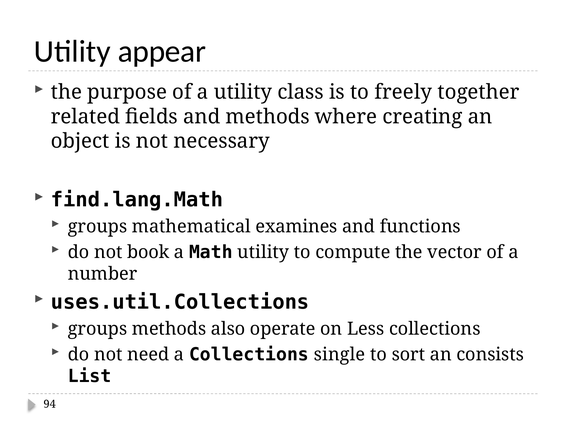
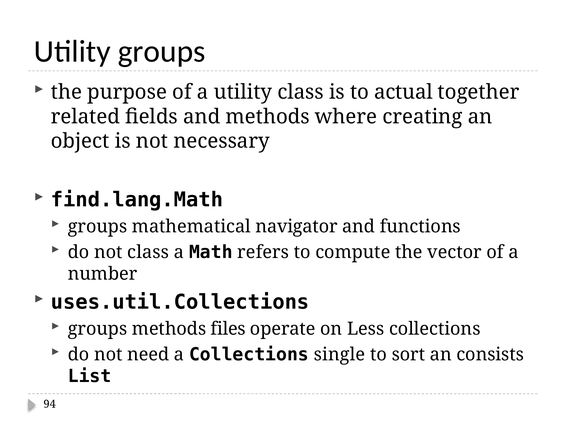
Utility appear: appear -> groups (162, 51)
freely: freely -> actual (403, 92)
examines: examines -> navigator (297, 226)
not book: book -> class (148, 252)
Math utility: utility -> refers (263, 252)
also: also -> files (228, 328)
